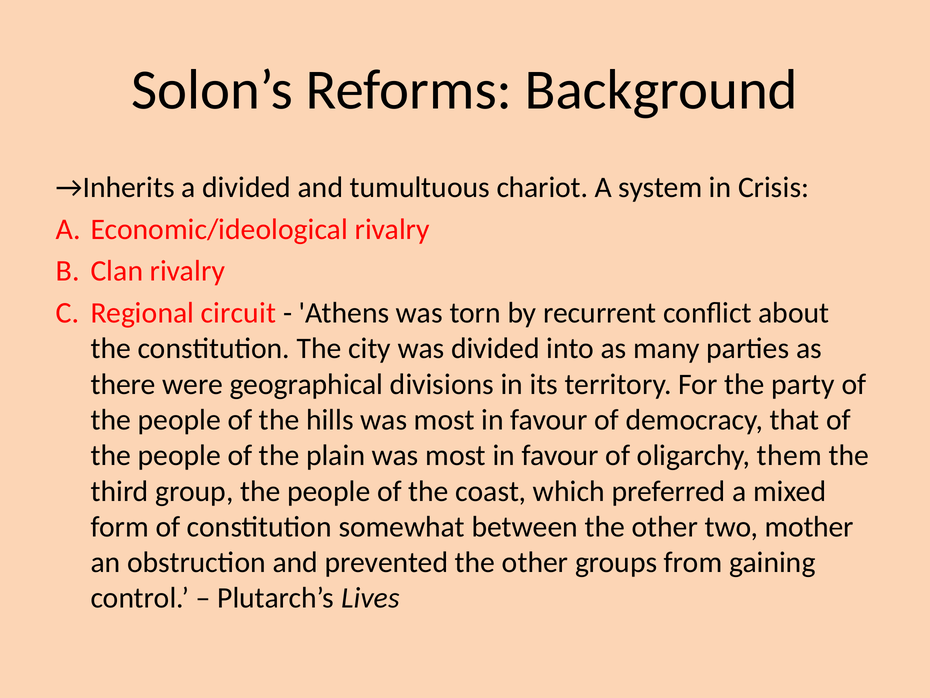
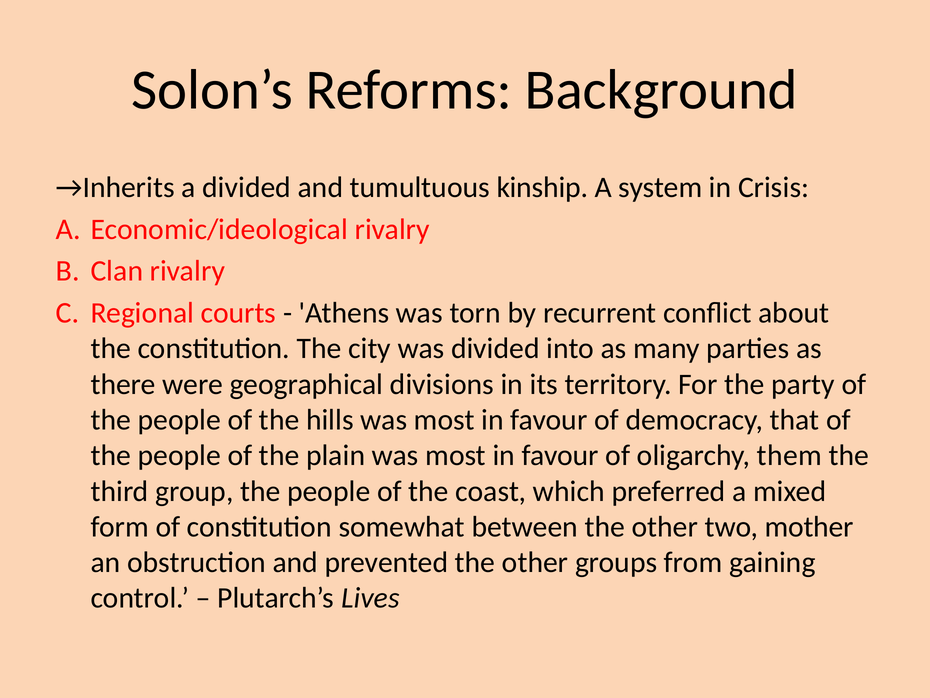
chariot: chariot -> kinship (542, 187)
circuit: circuit -> courts (238, 313)
